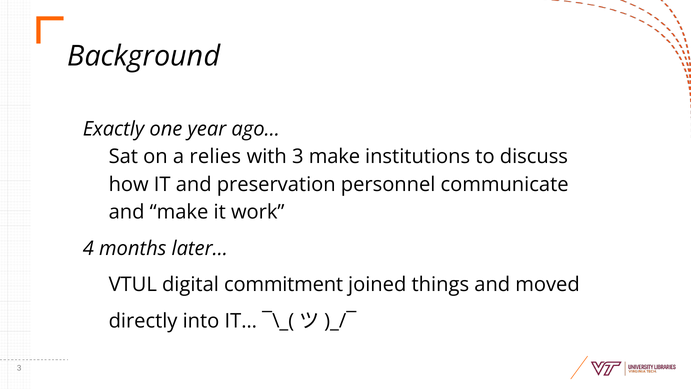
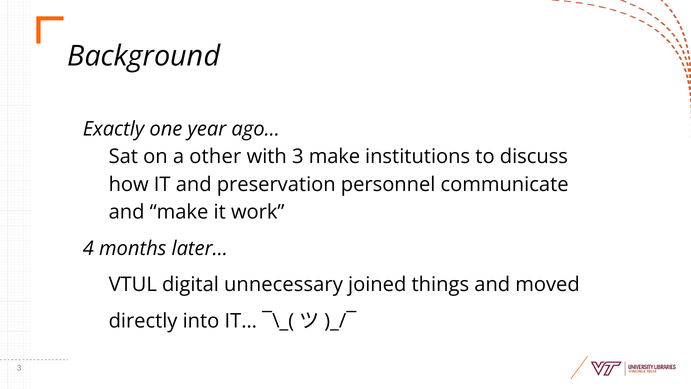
relies: relies -> other (215, 157)
commitment: commitment -> unnecessary (283, 284)
